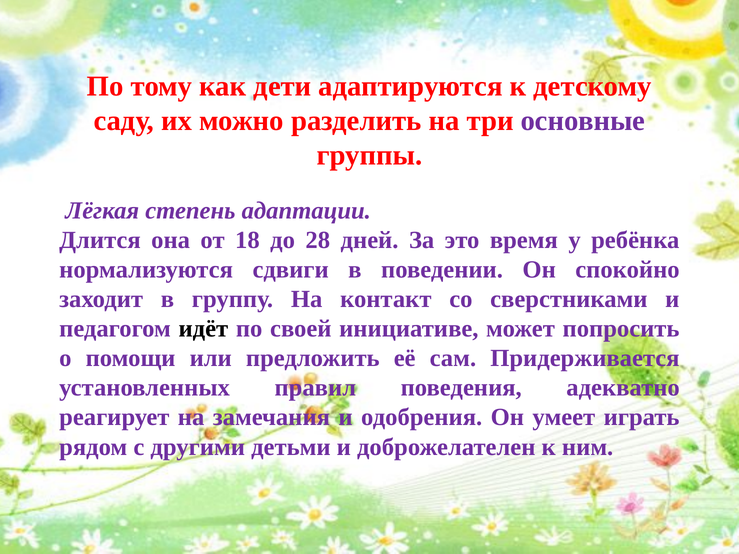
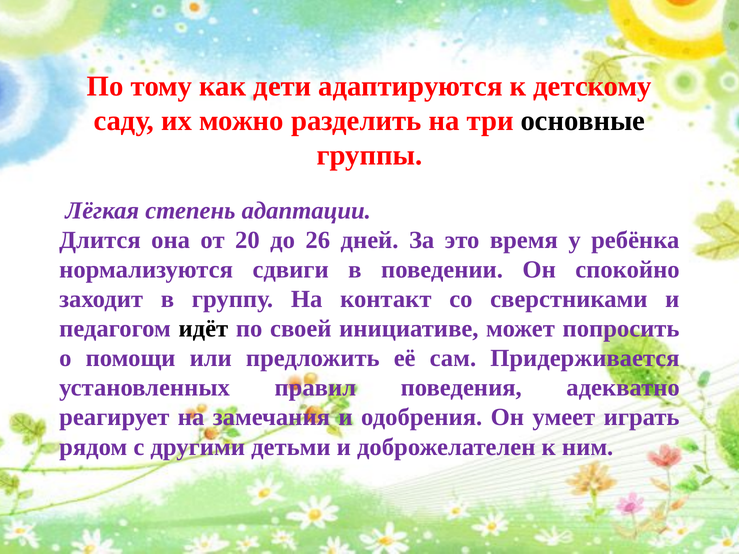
основные colour: purple -> black (583, 121)
18: 18 -> 20 (247, 240)
28: 28 -> 26 (318, 240)
